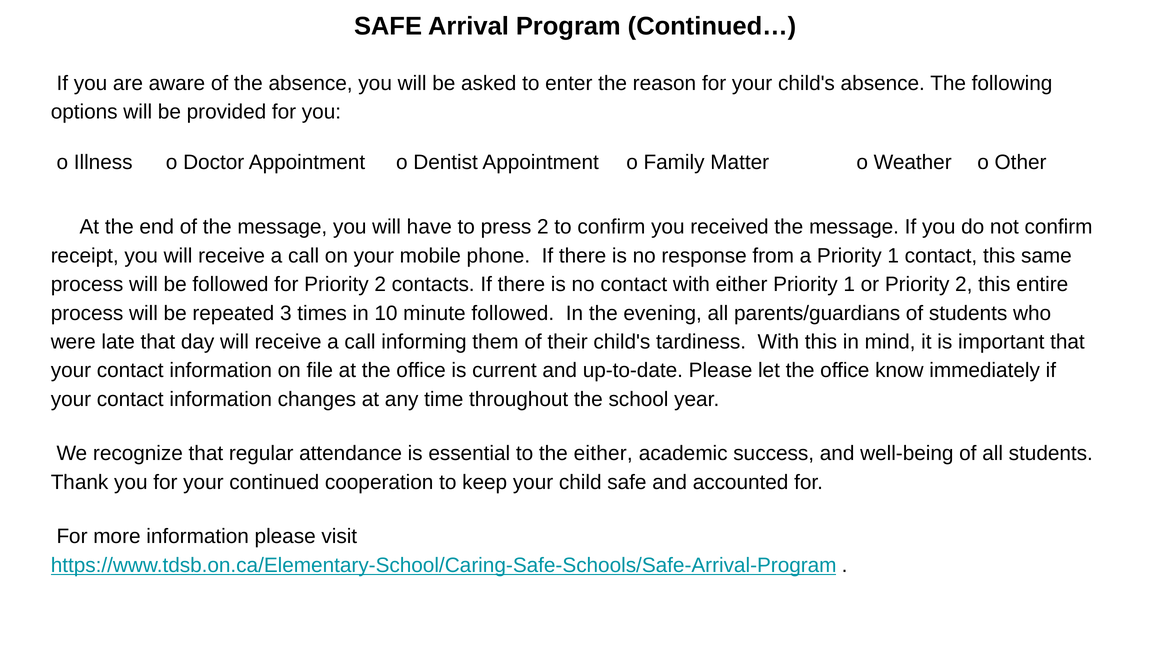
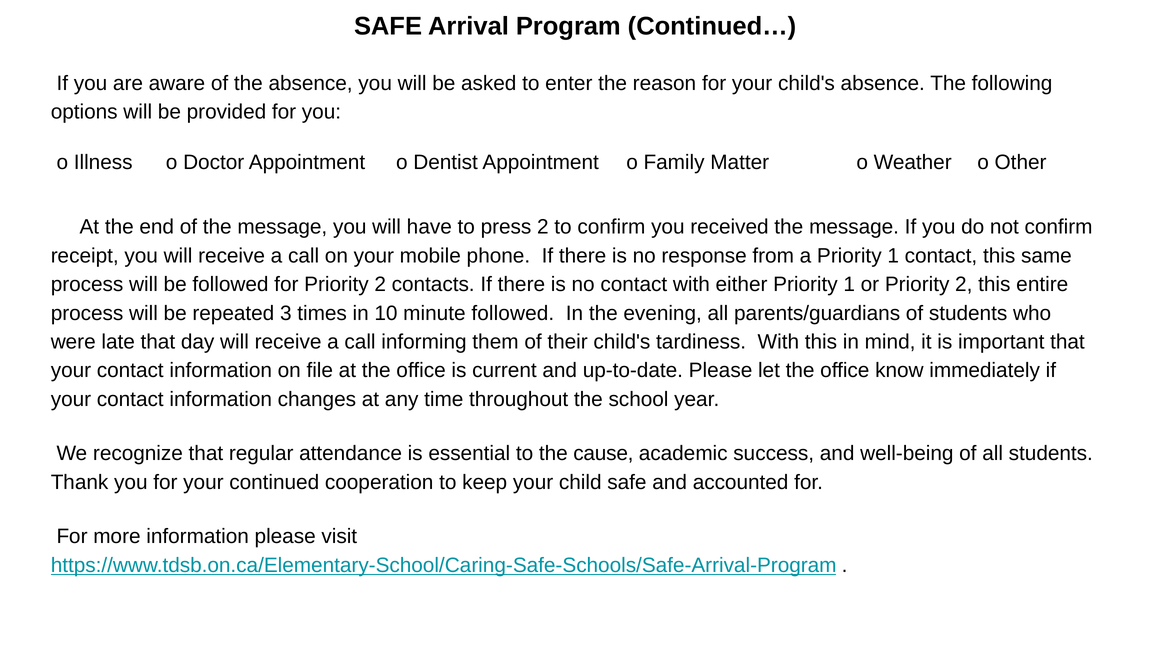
the either: either -> cause (603, 453)
